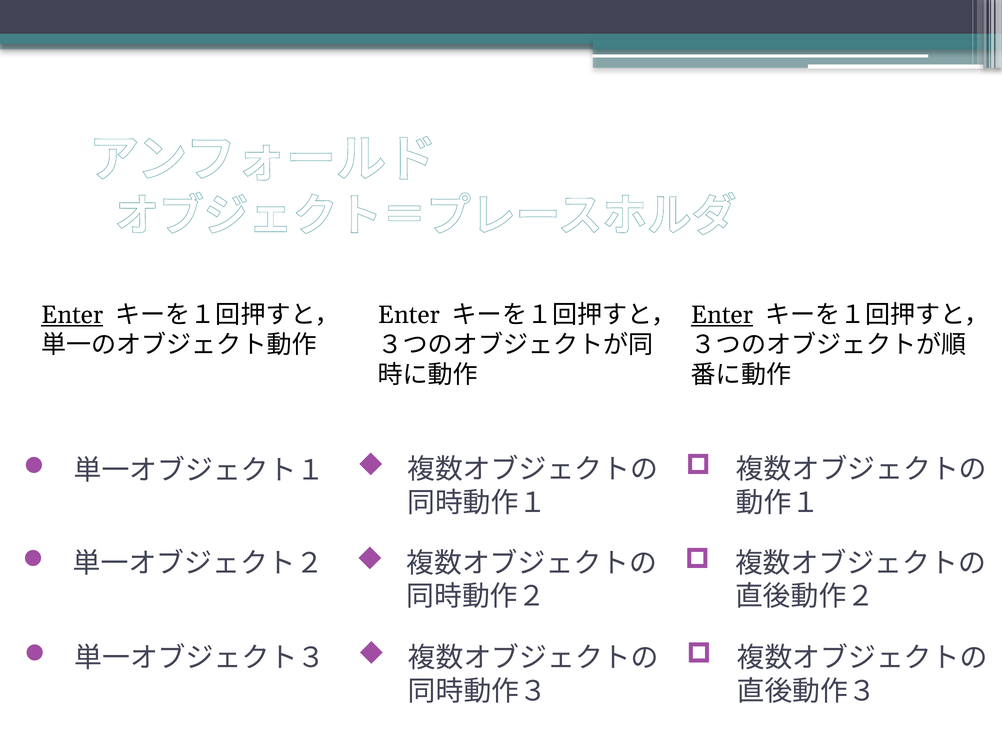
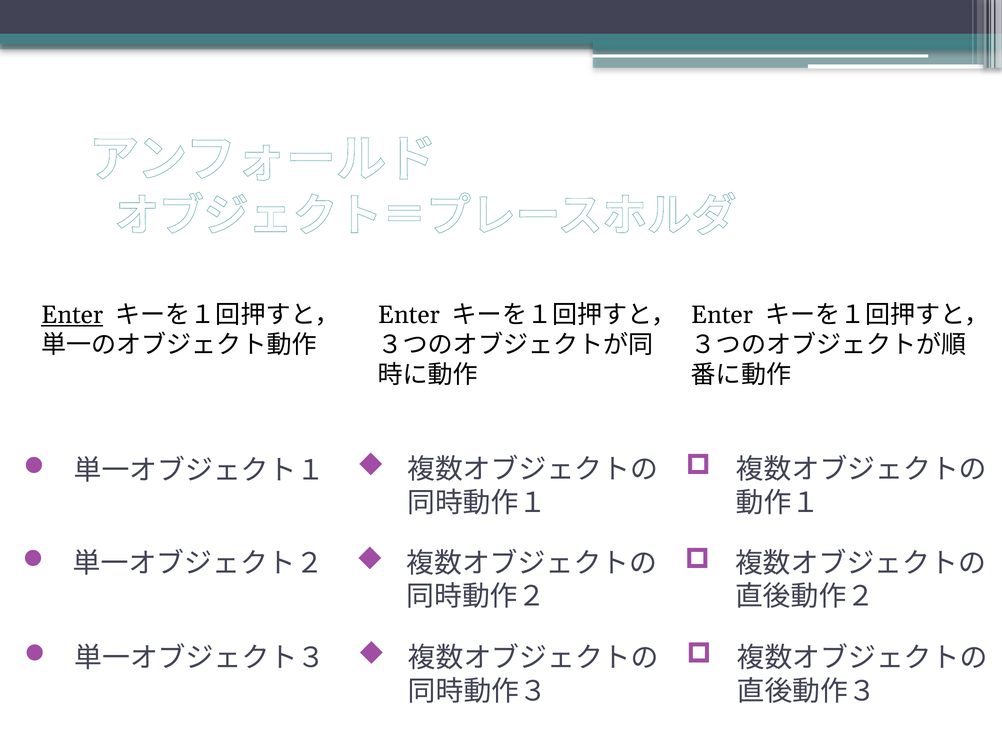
Enter underline: present -> none (722, 315)
